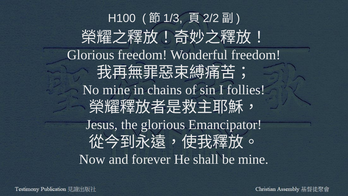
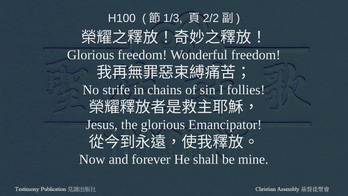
No mine: mine -> strife (116, 90)
